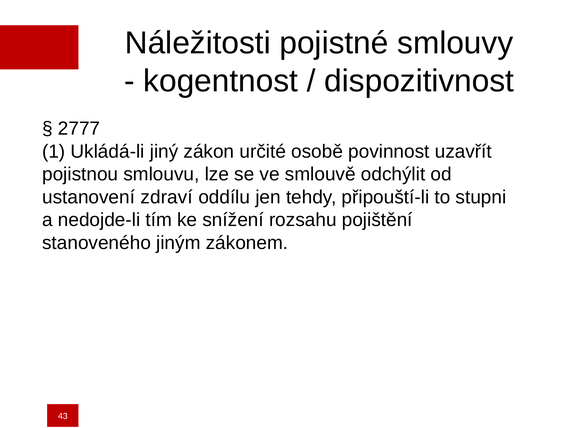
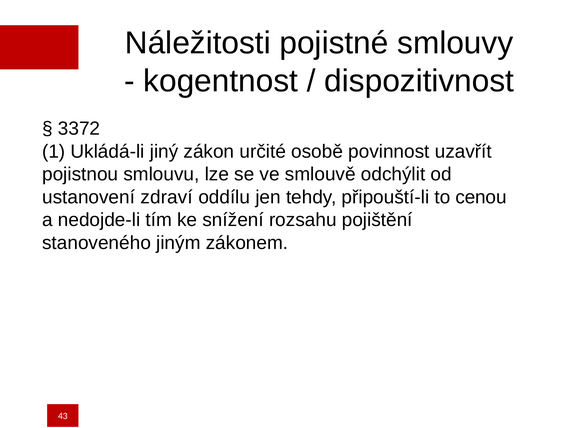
2777: 2777 -> 3372 (79, 129)
stupni: stupni -> cenou (481, 197)
